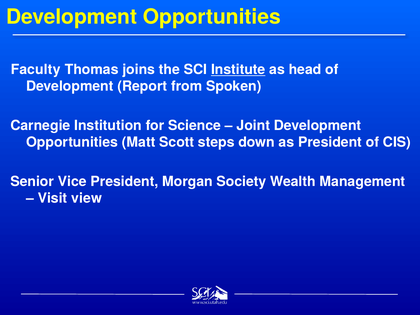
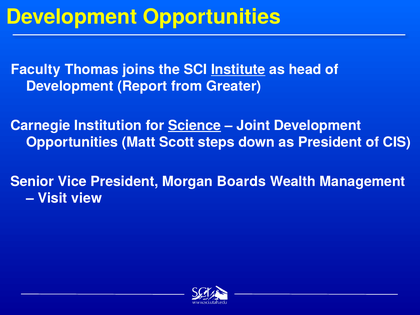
Spoken: Spoken -> Greater (234, 86)
Science underline: none -> present (195, 126)
Society: Society -> Boards (241, 182)
